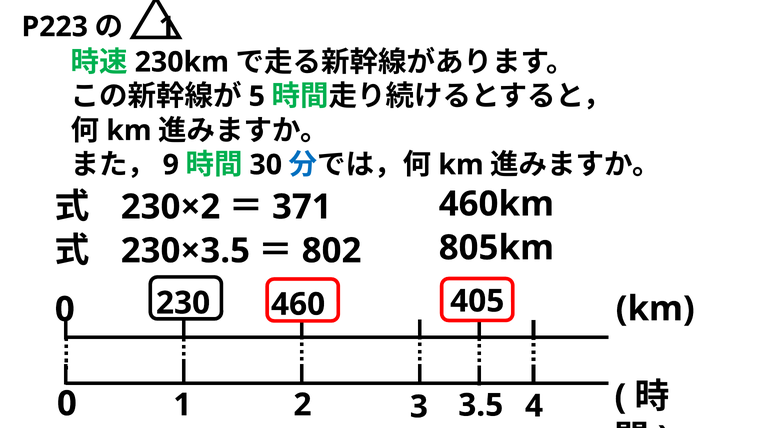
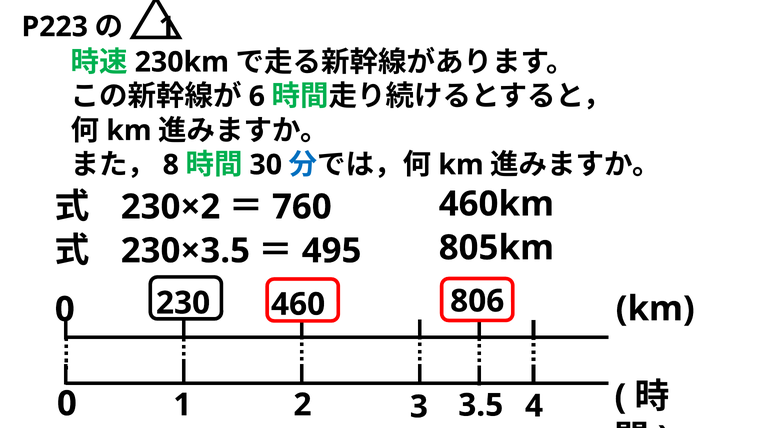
5: 5 -> 6 (257, 96)
9: 9 -> 8 (171, 165)
371: 371 -> 760 (302, 207)
802: 802 -> 495 (332, 250)
405: 405 -> 806 (477, 301)
